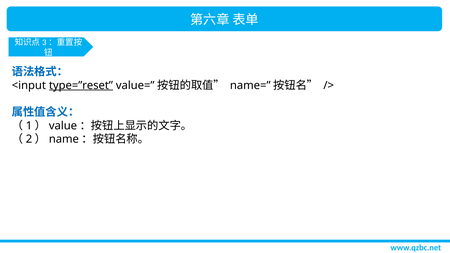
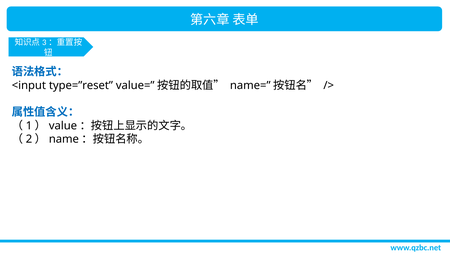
type=”reset underline: present -> none (81, 85)
